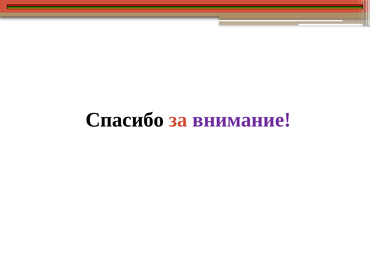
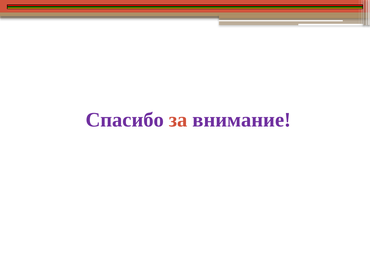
Спасибо colour: black -> purple (125, 120)
